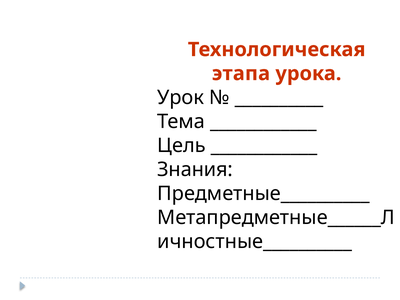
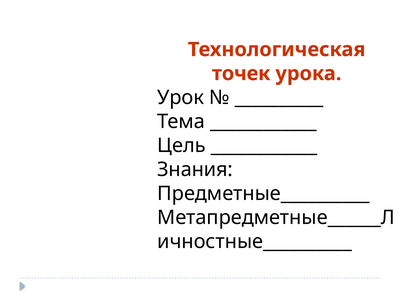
этапа: этапа -> точек (241, 74)
